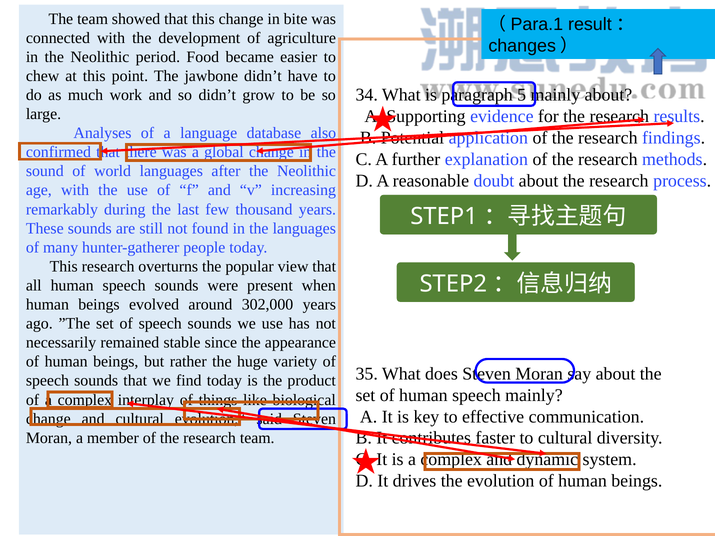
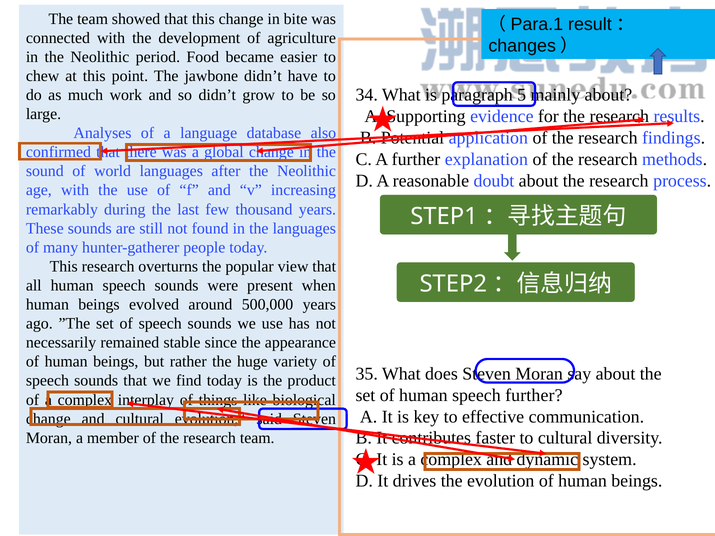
302,000: 302,000 -> 500,000 (268, 305)
speech mainly: mainly -> further (534, 395)
